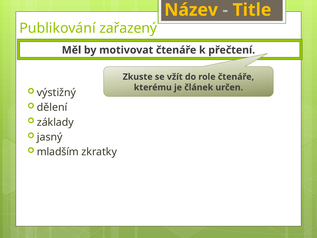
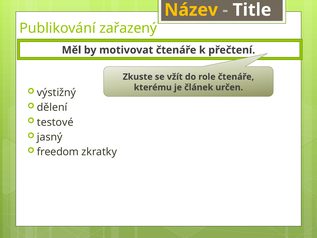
Title colour: yellow -> white (252, 10)
základy: základy -> testové (55, 122)
mladším: mladším -> freedom (58, 152)
